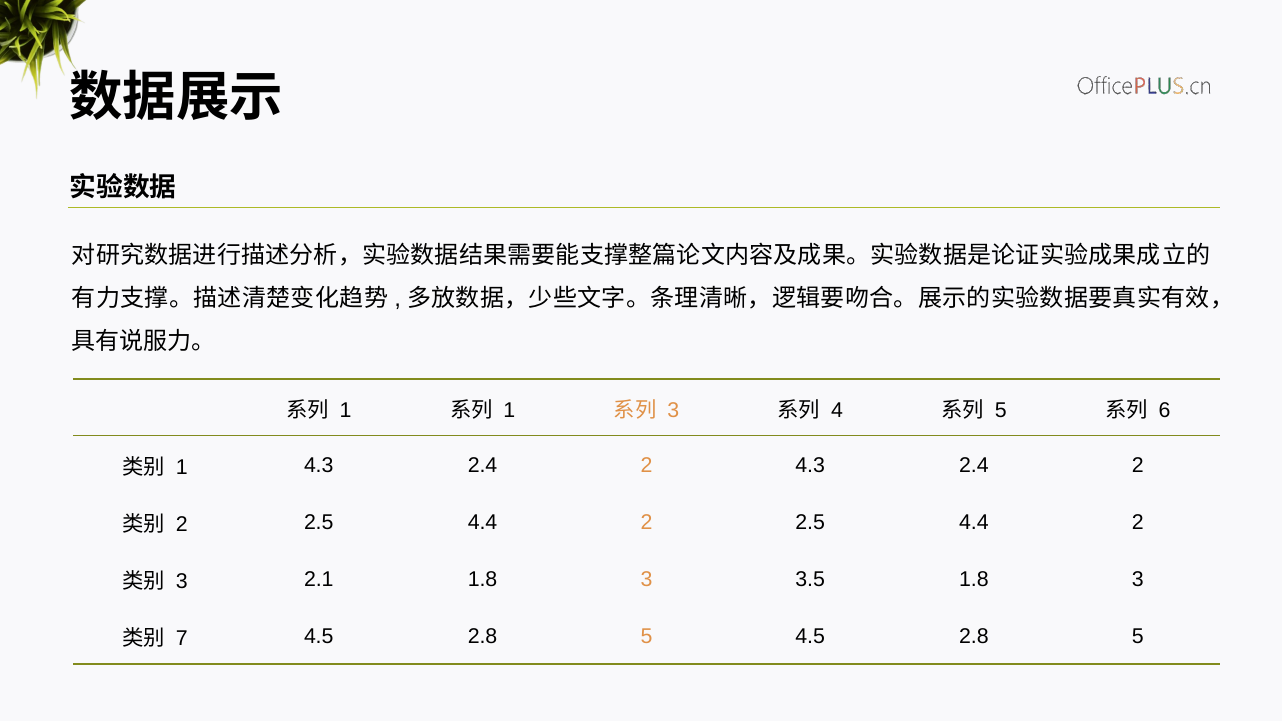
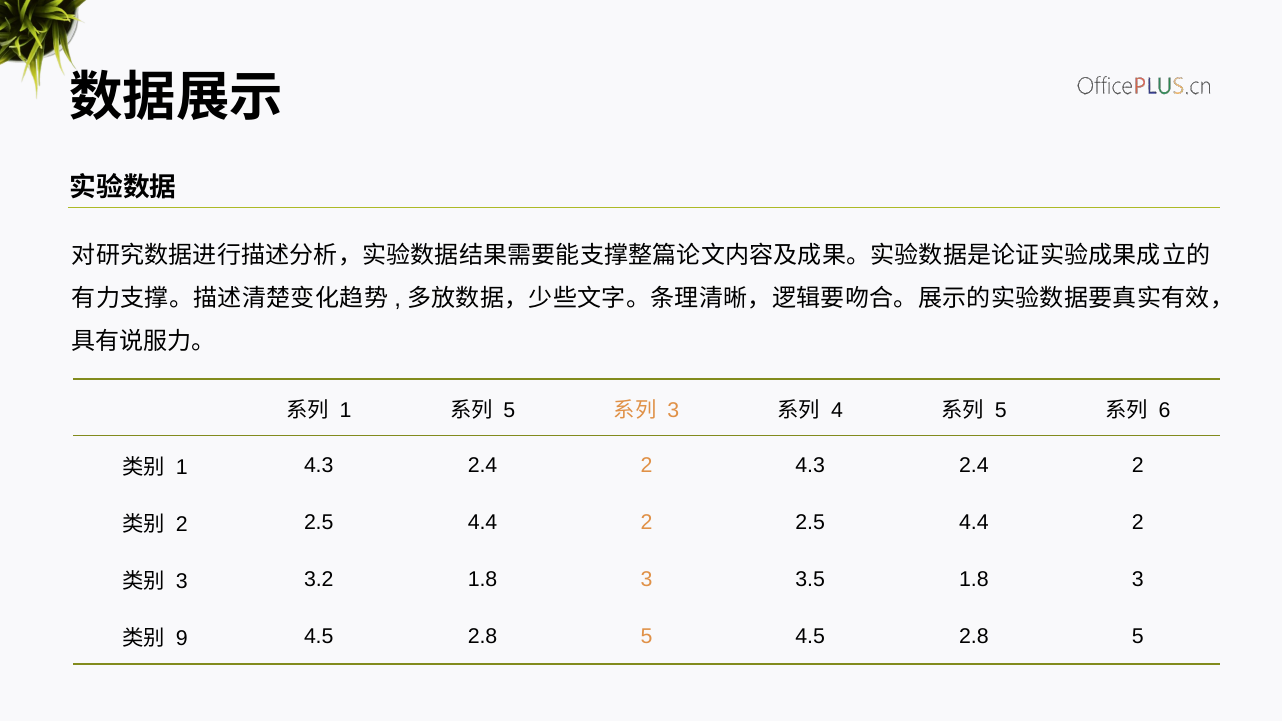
1: 1 -> 5 (509, 410)
2.1: 2.1 -> 3.2 (319, 579)
7: 7 -> 9 (182, 638)
